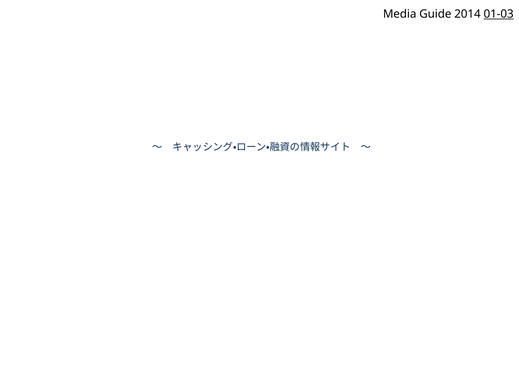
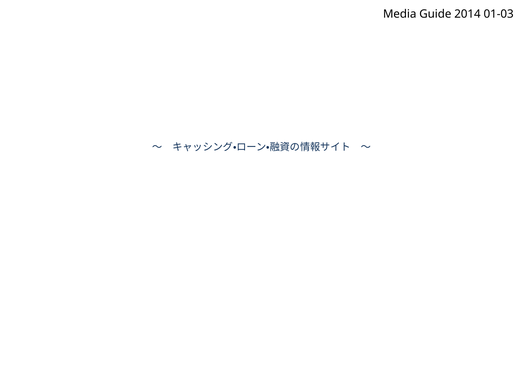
01-03 underline: present -> none (499, 14)
